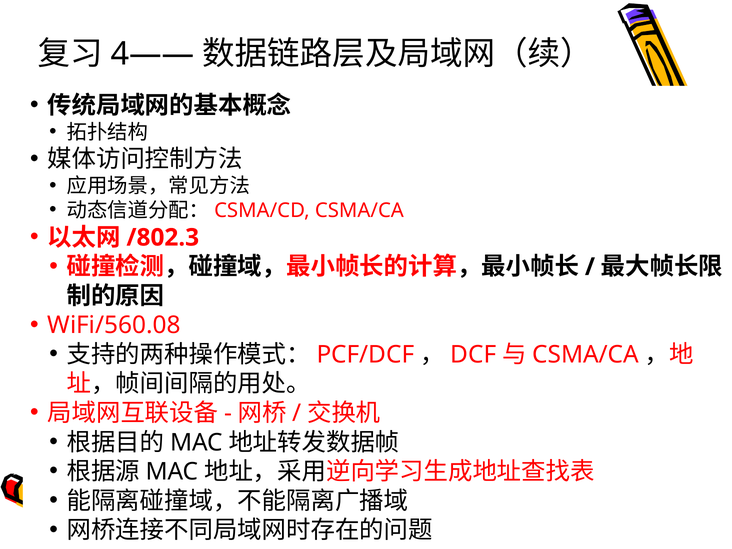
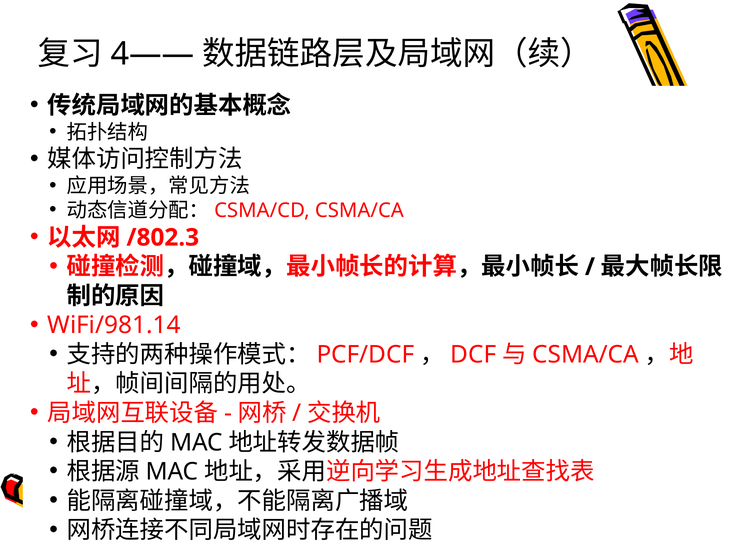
WiFi/560.08: WiFi/560.08 -> WiFi/981.14 (114, 325)
